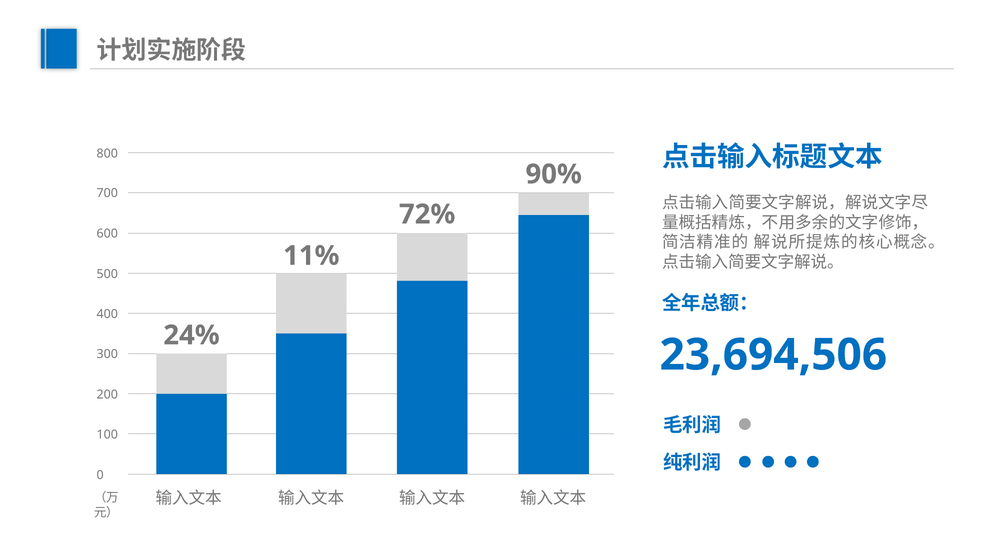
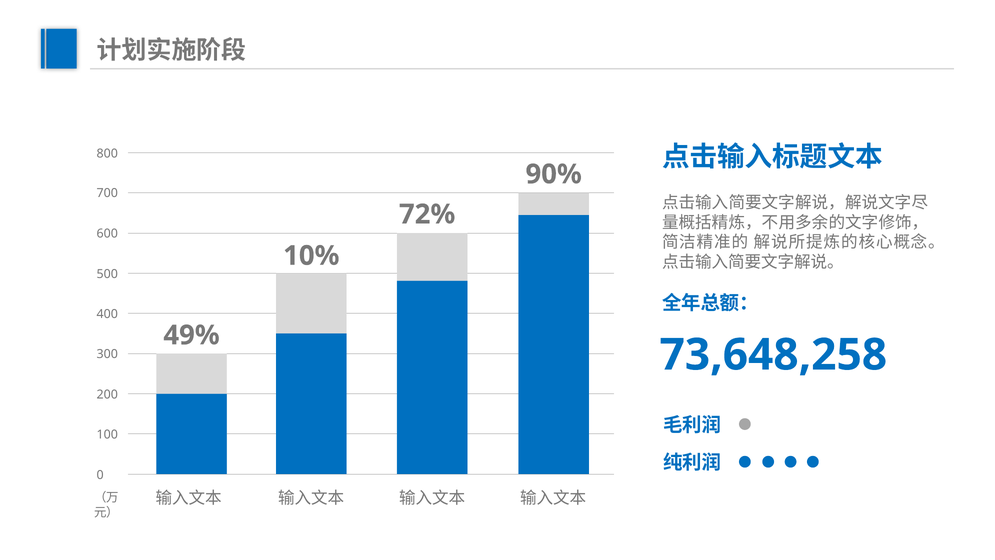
11%: 11% -> 10% (311, 256)
24%: 24% -> 49% (192, 335)
23,694,506: 23,694,506 -> 73,648,258 (773, 355)
